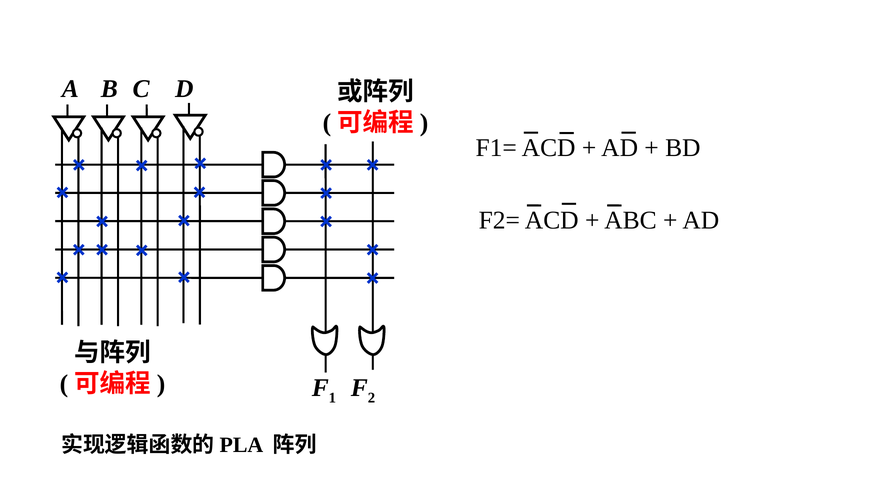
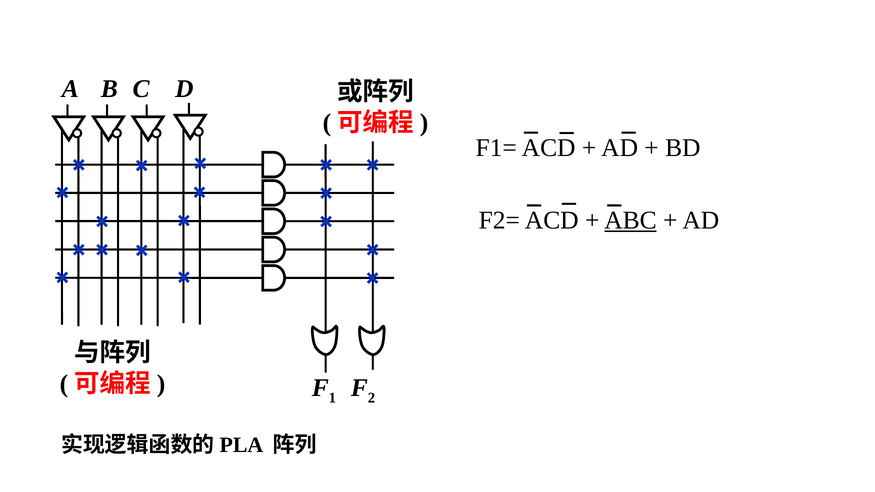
ABC underline: none -> present (630, 221)
